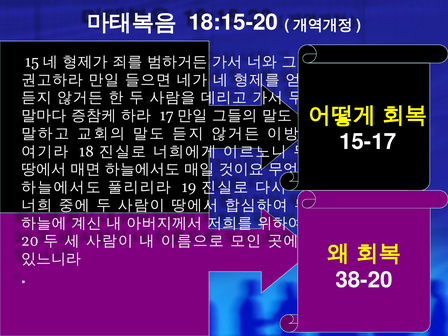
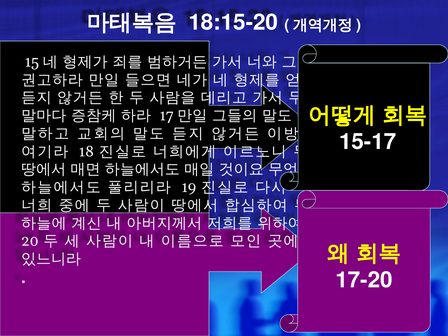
38-20: 38-20 -> 17-20 (364, 280)
